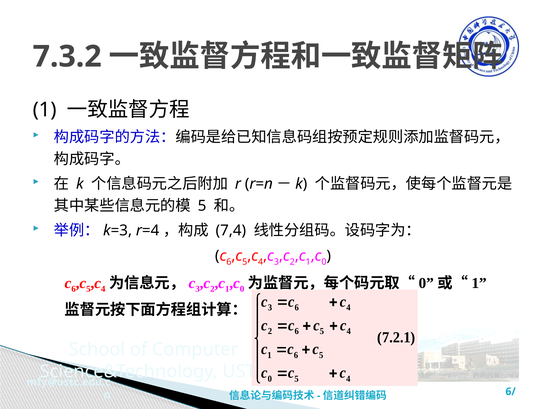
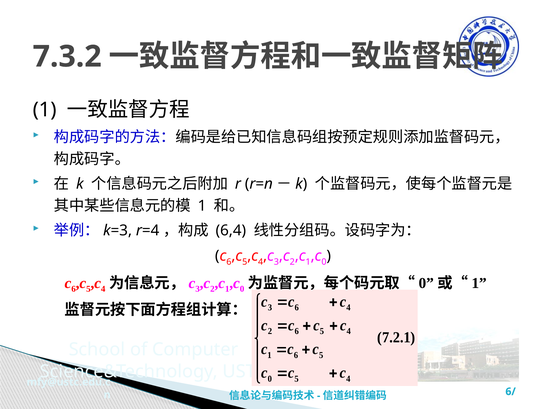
5: 5 -> 1 (202, 206)
7,4: 7,4 -> 6,4 (231, 231)
